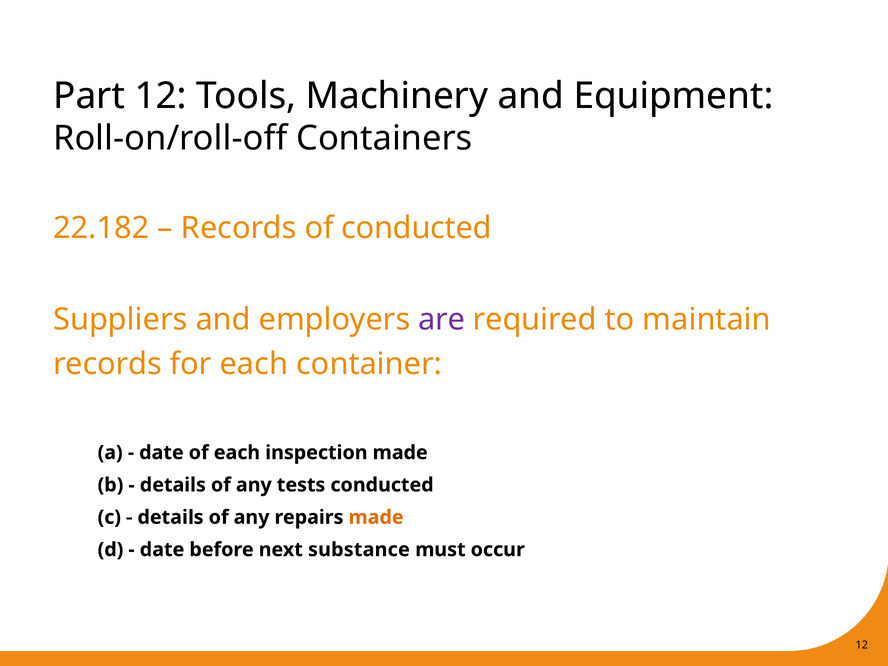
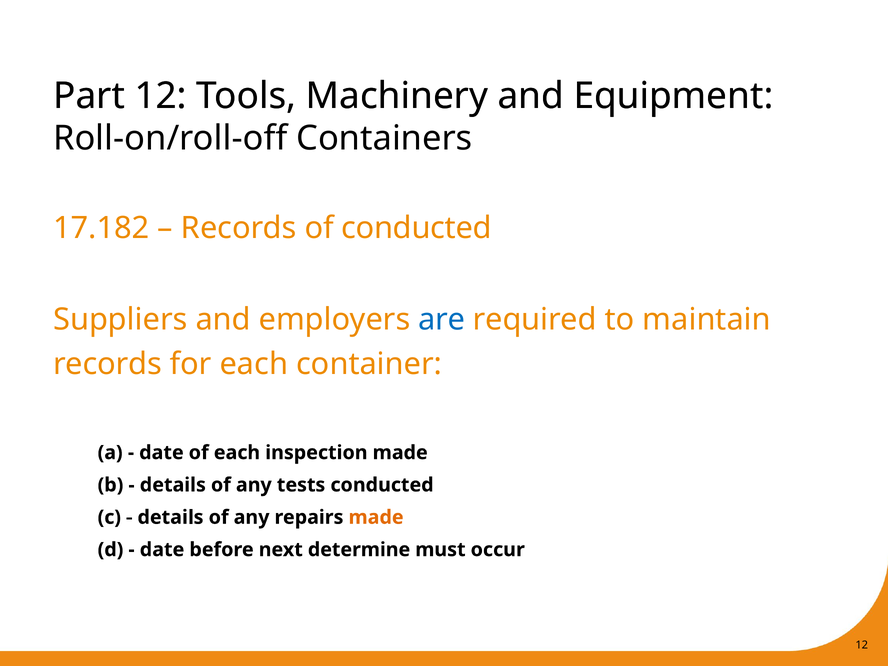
22.182: 22.182 -> 17.182 (101, 228)
are colour: purple -> blue (442, 320)
substance: substance -> determine (359, 550)
